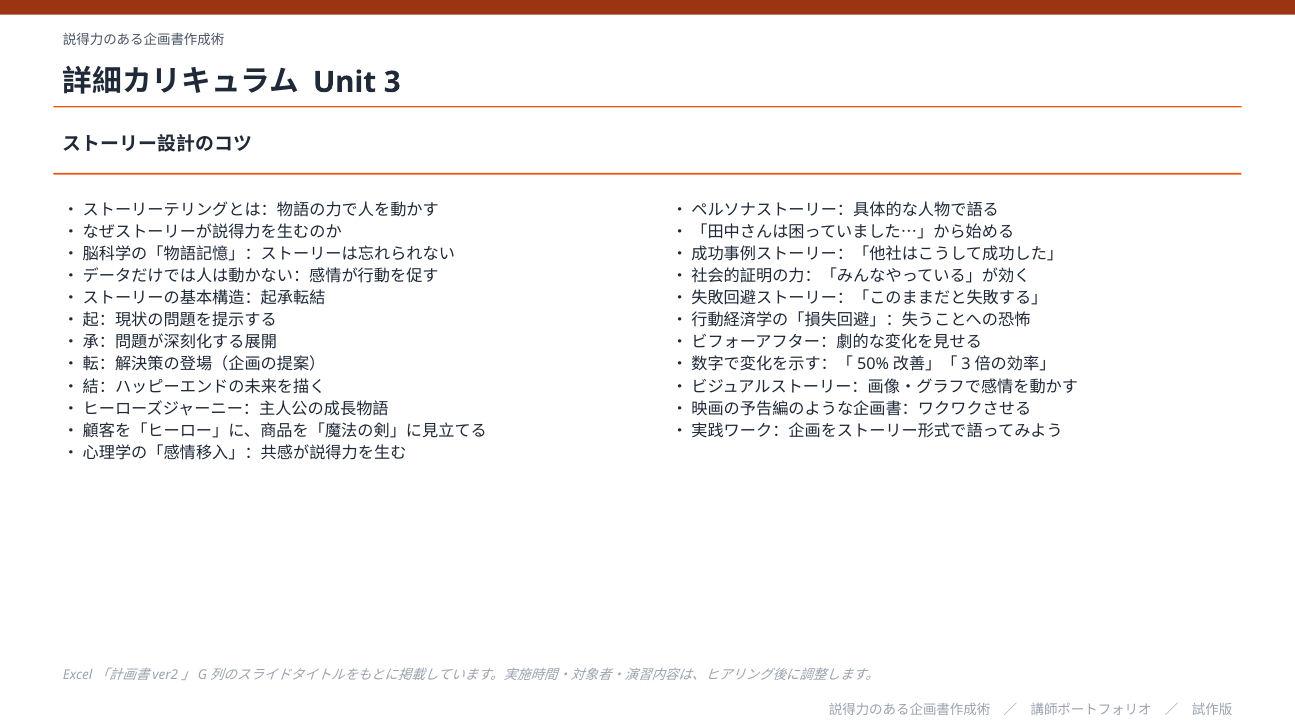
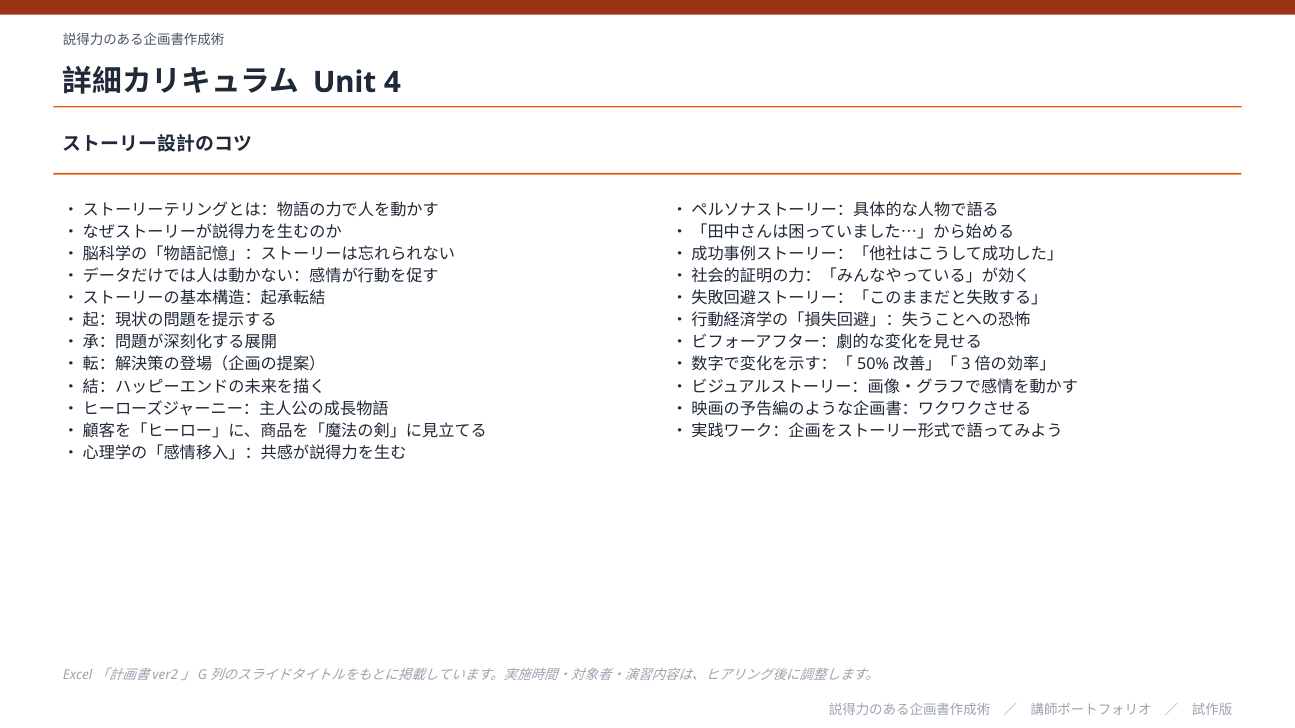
3: 3 -> 4 (392, 82)
